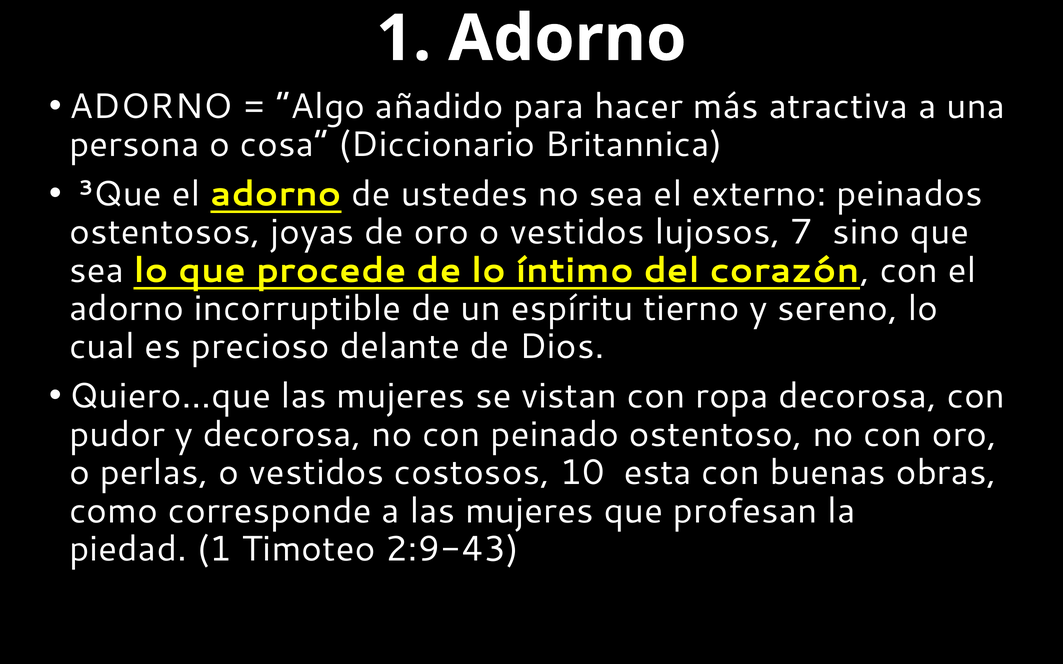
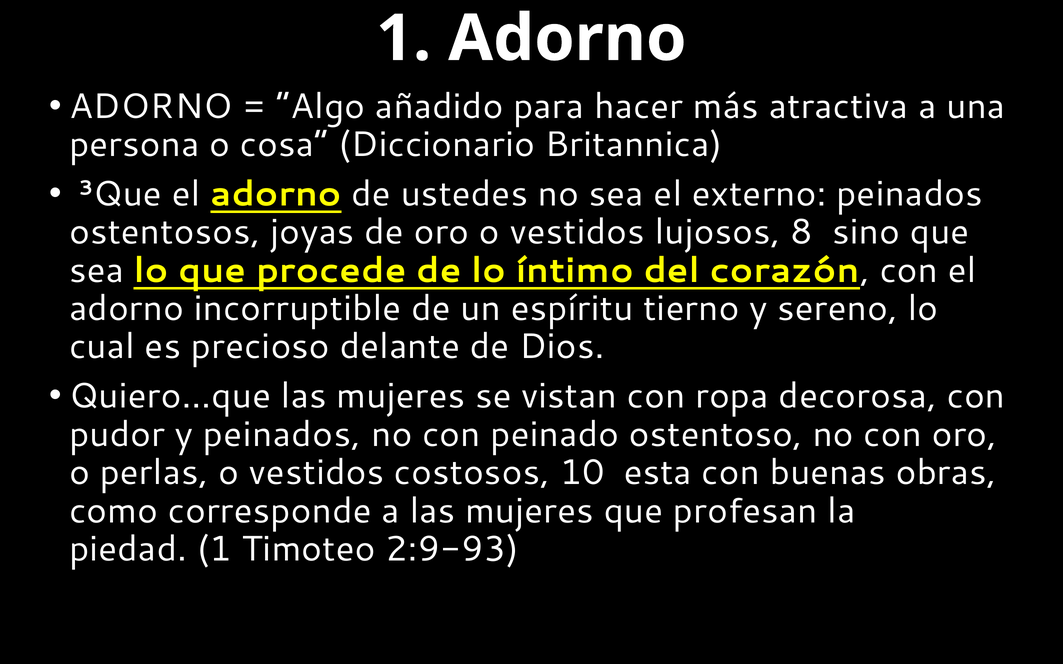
7: 7 -> 8 (802, 232)
y decorosa: decorosa -> peinados (282, 435)
2:9-43: 2:9-43 -> 2:9-93 (452, 549)
